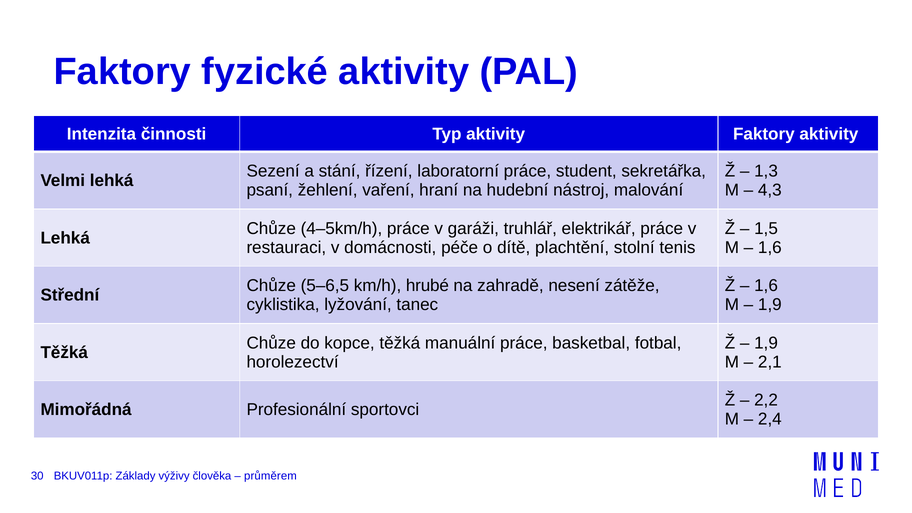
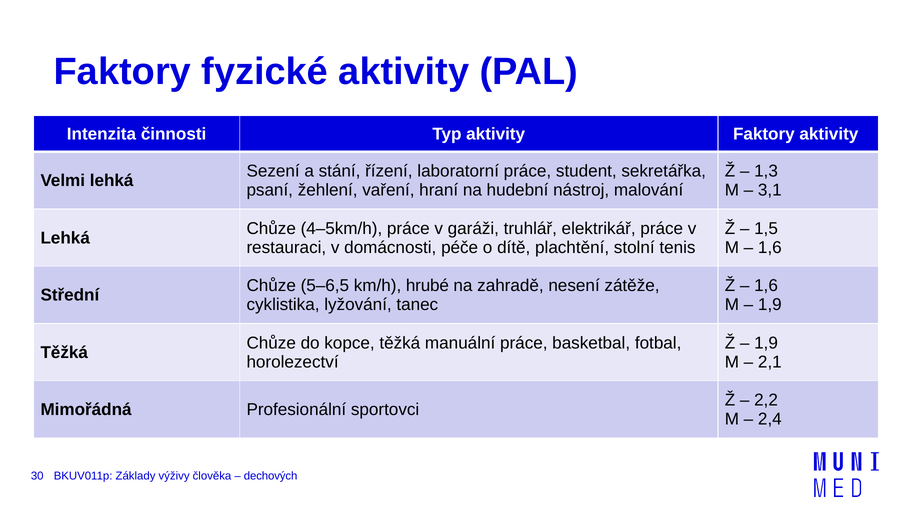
4,3: 4,3 -> 3,1 (770, 190)
průměrem: průměrem -> dechových (271, 476)
